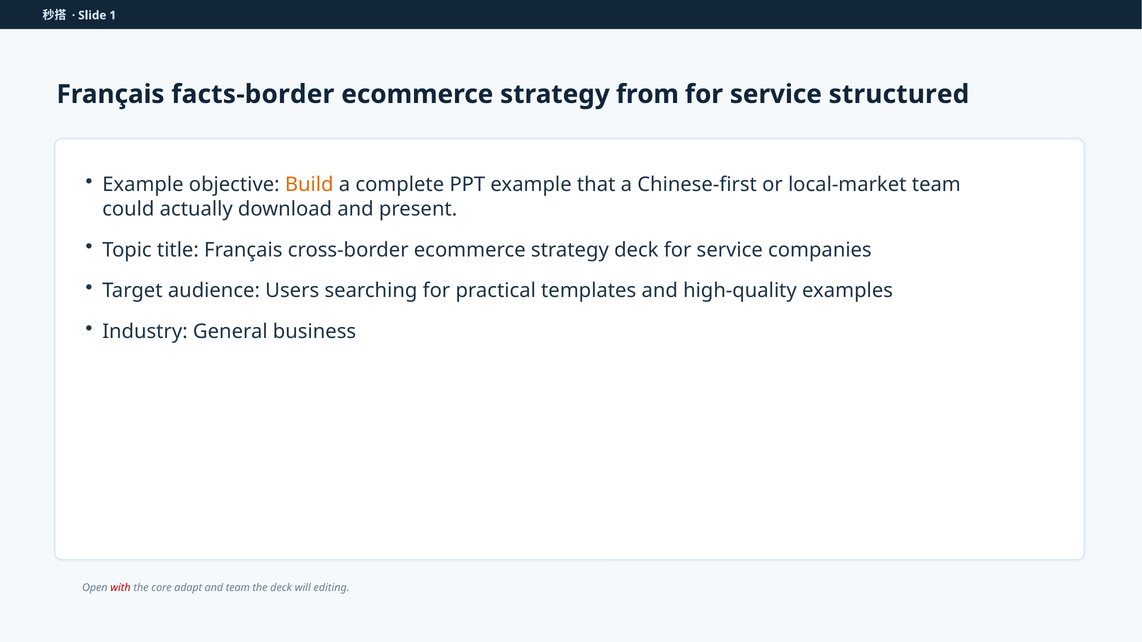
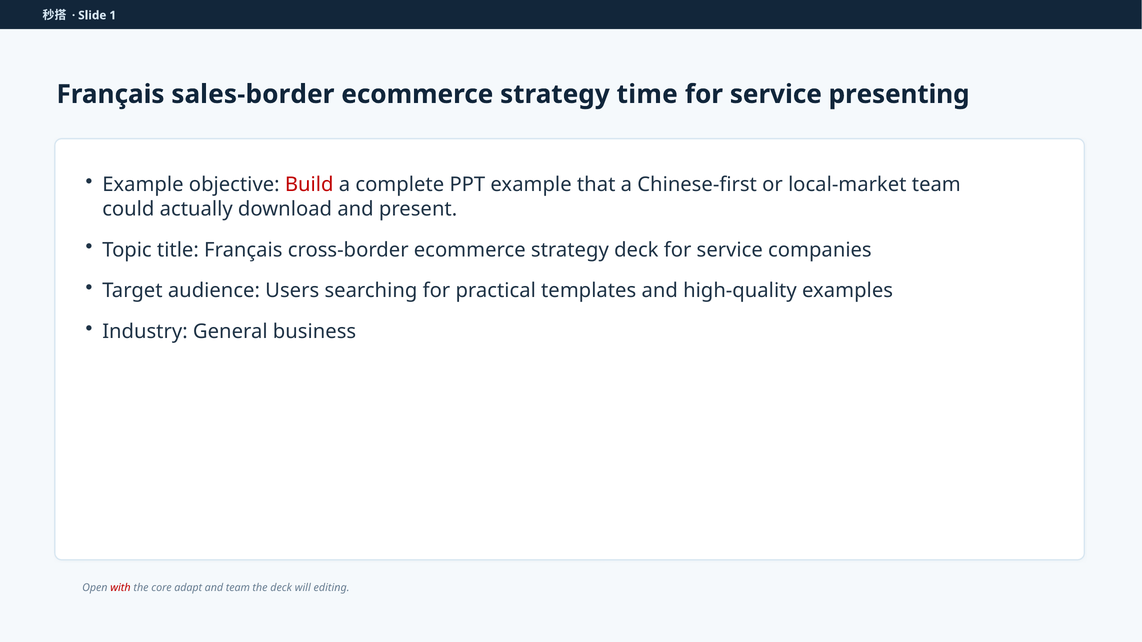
facts-border: facts-border -> sales-border (253, 94)
from: from -> time (647, 94)
structured: structured -> presenting (899, 94)
Build colour: orange -> red (309, 185)
